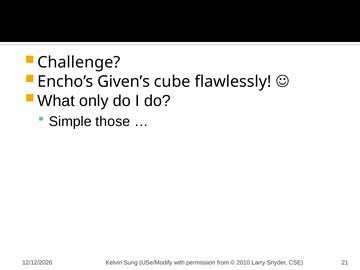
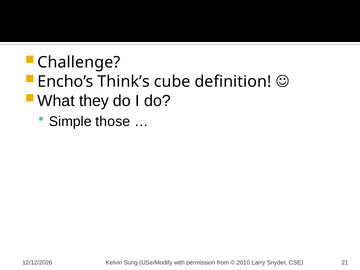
Given’s: Given’s -> Think’s (124, 82)
flawlessly: flawlessly -> definition (233, 82)
only: only -> they (94, 101)
